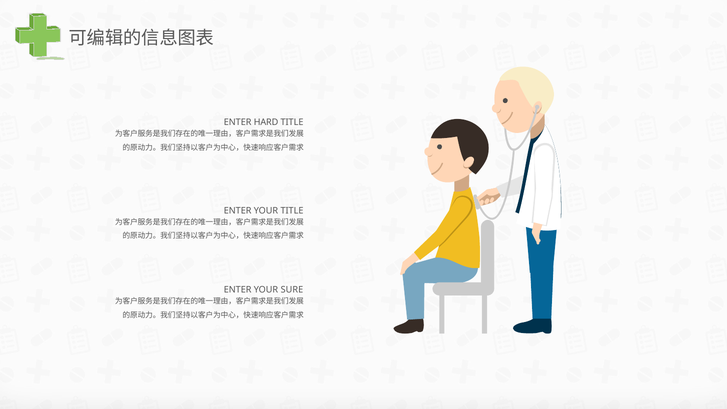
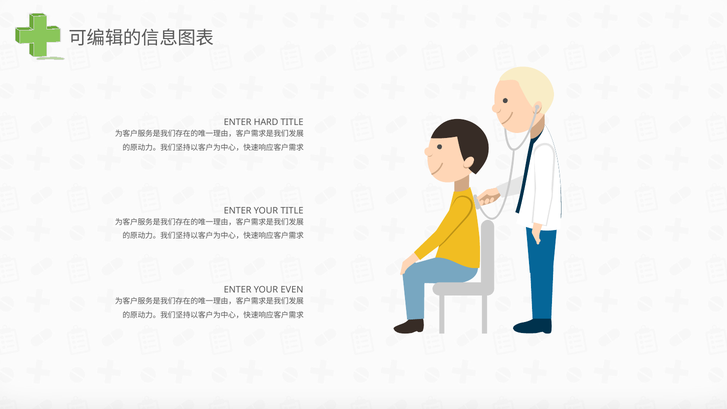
SURE: SURE -> EVEN (292, 290)
